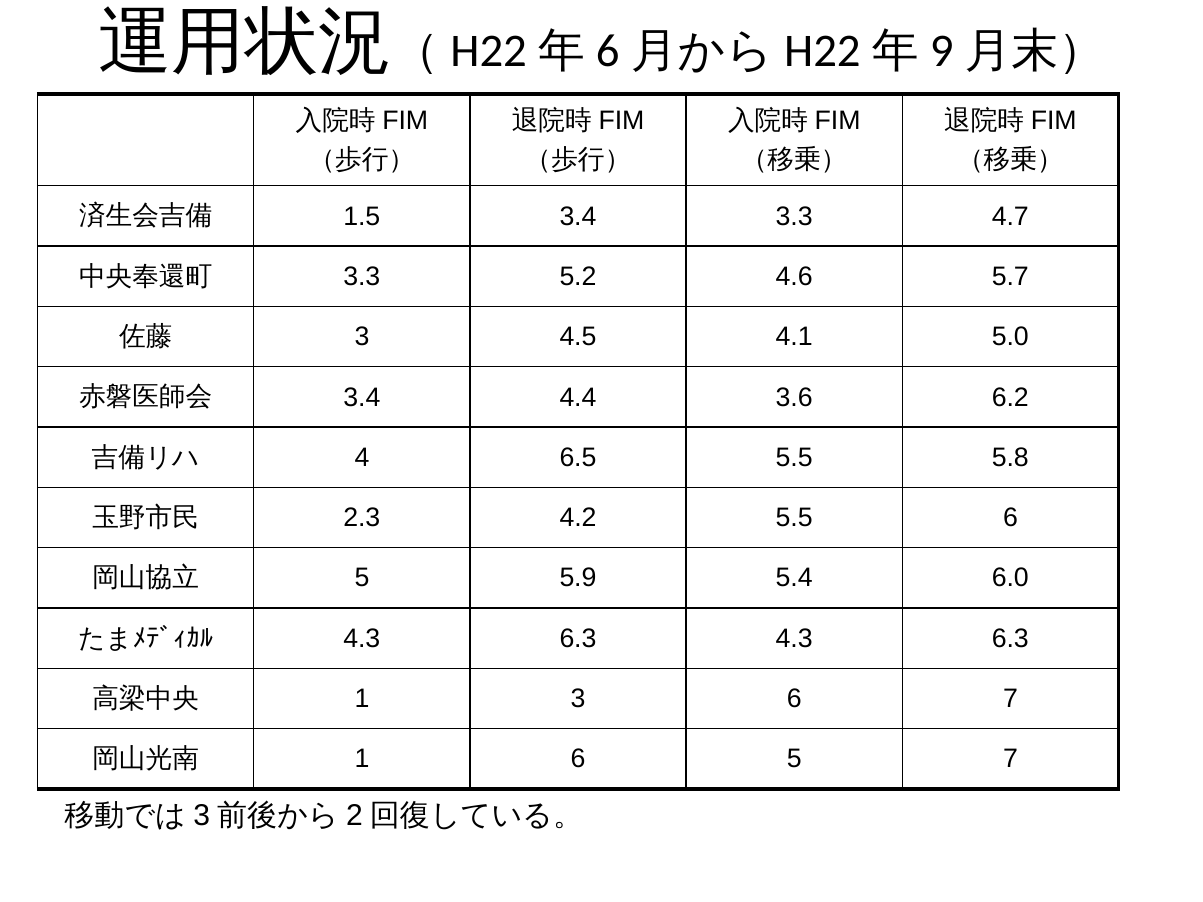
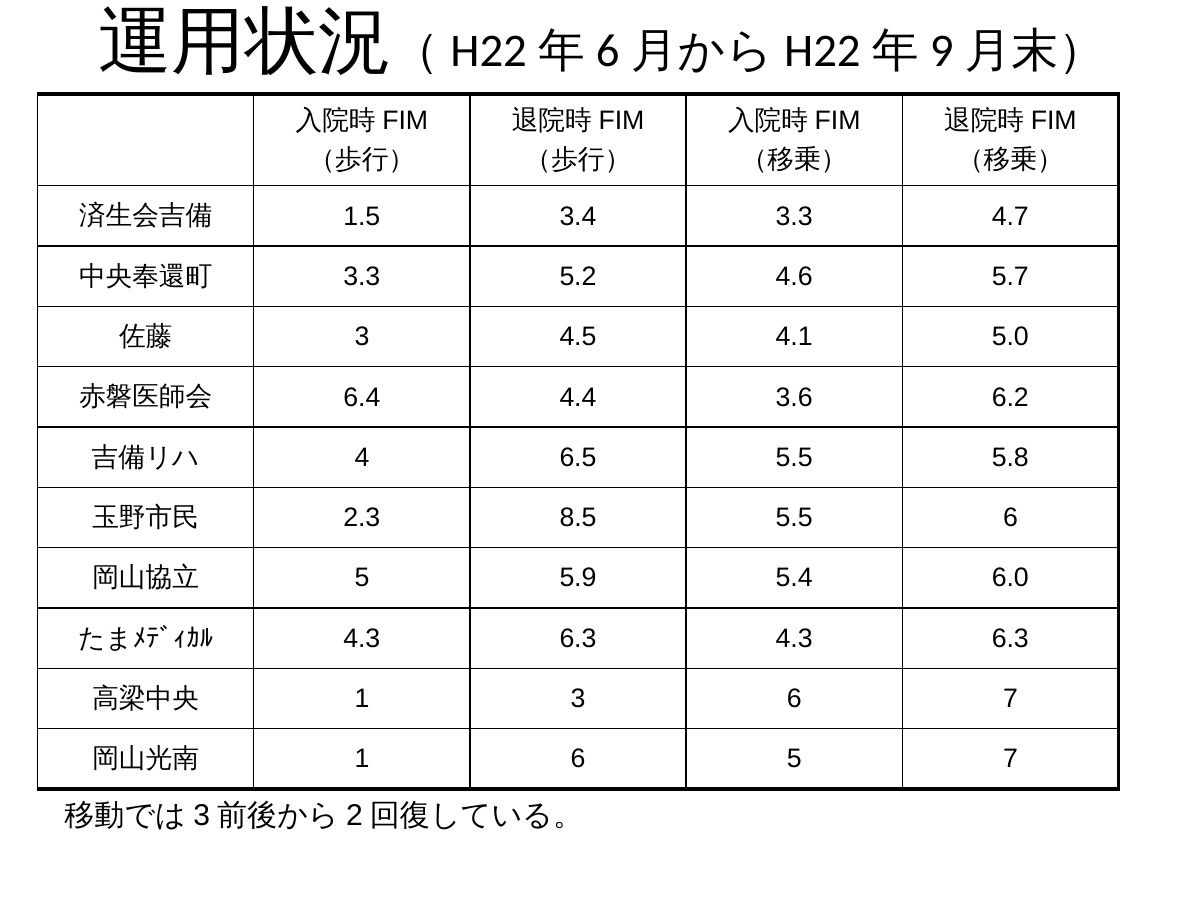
3.4: 3.4 -> 6.4 (362, 397)
4.2: 4.2 -> 8.5 (578, 518)
